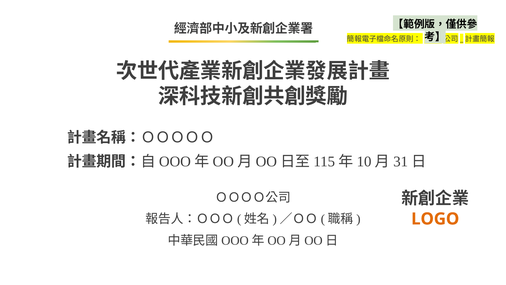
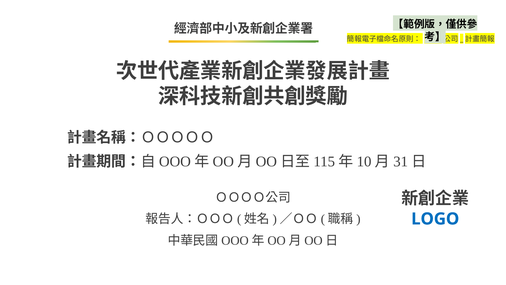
LOGO colour: orange -> blue (435, 219)
